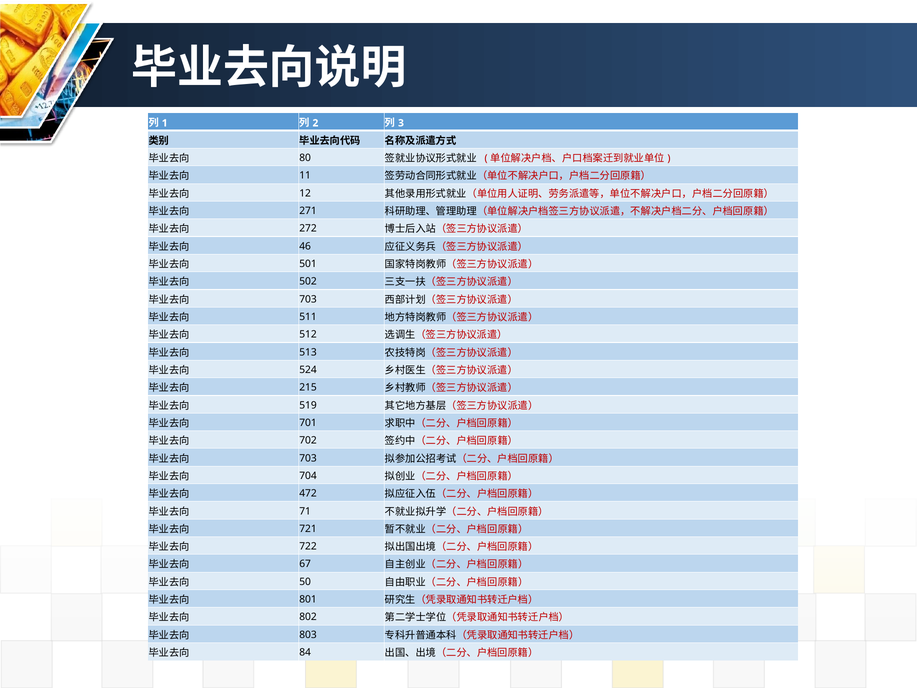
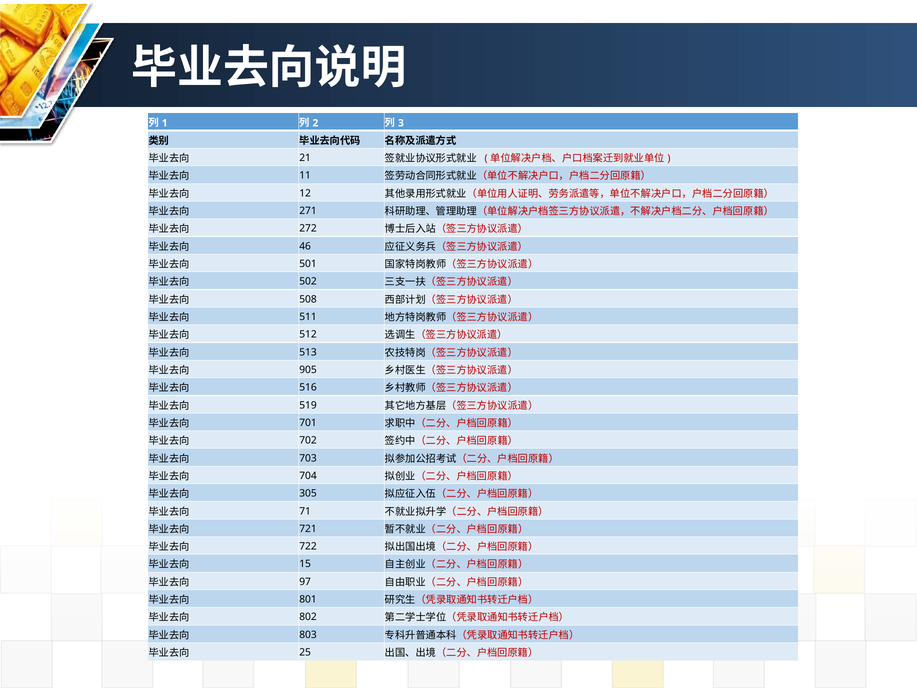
80: 80 -> 21 (305, 158)
703: 703 -> 508 (308, 299)
524: 524 -> 905 (308, 370)
215: 215 -> 516 (308, 387)
472: 472 -> 305 (308, 493)
67: 67 -> 15 (305, 564)
50: 50 -> 97 (305, 582)
84: 84 -> 25 (305, 652)
